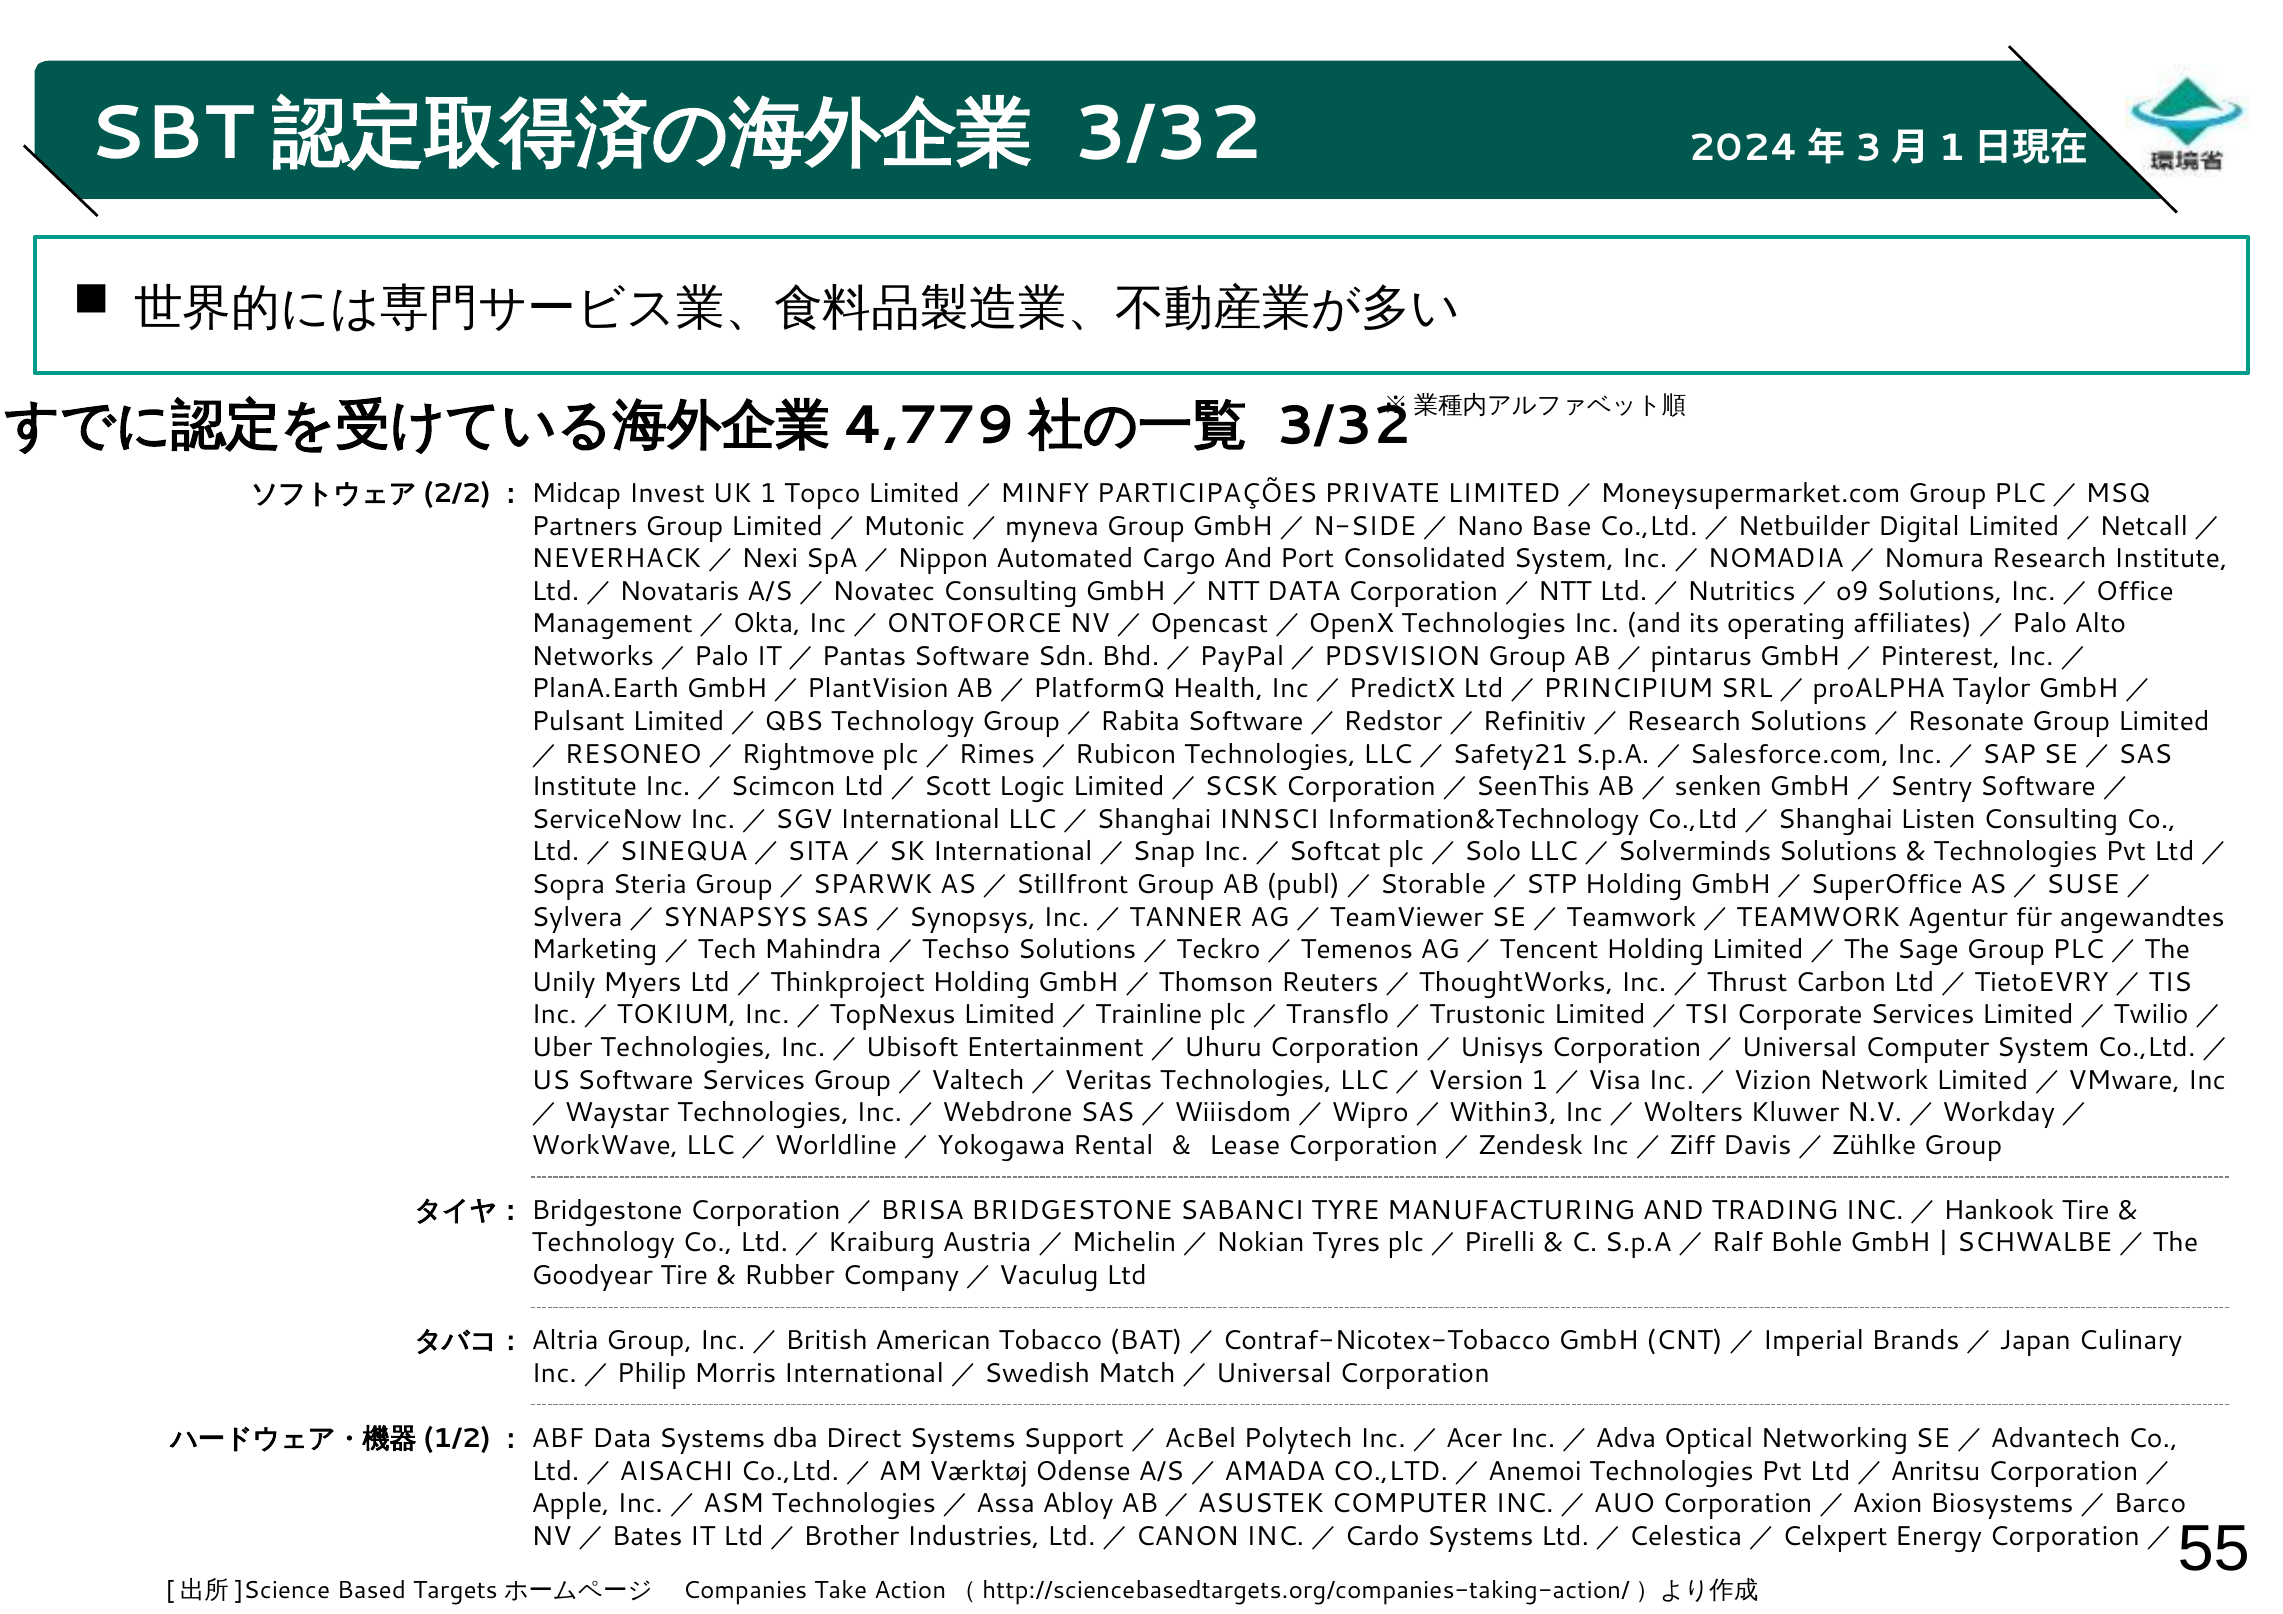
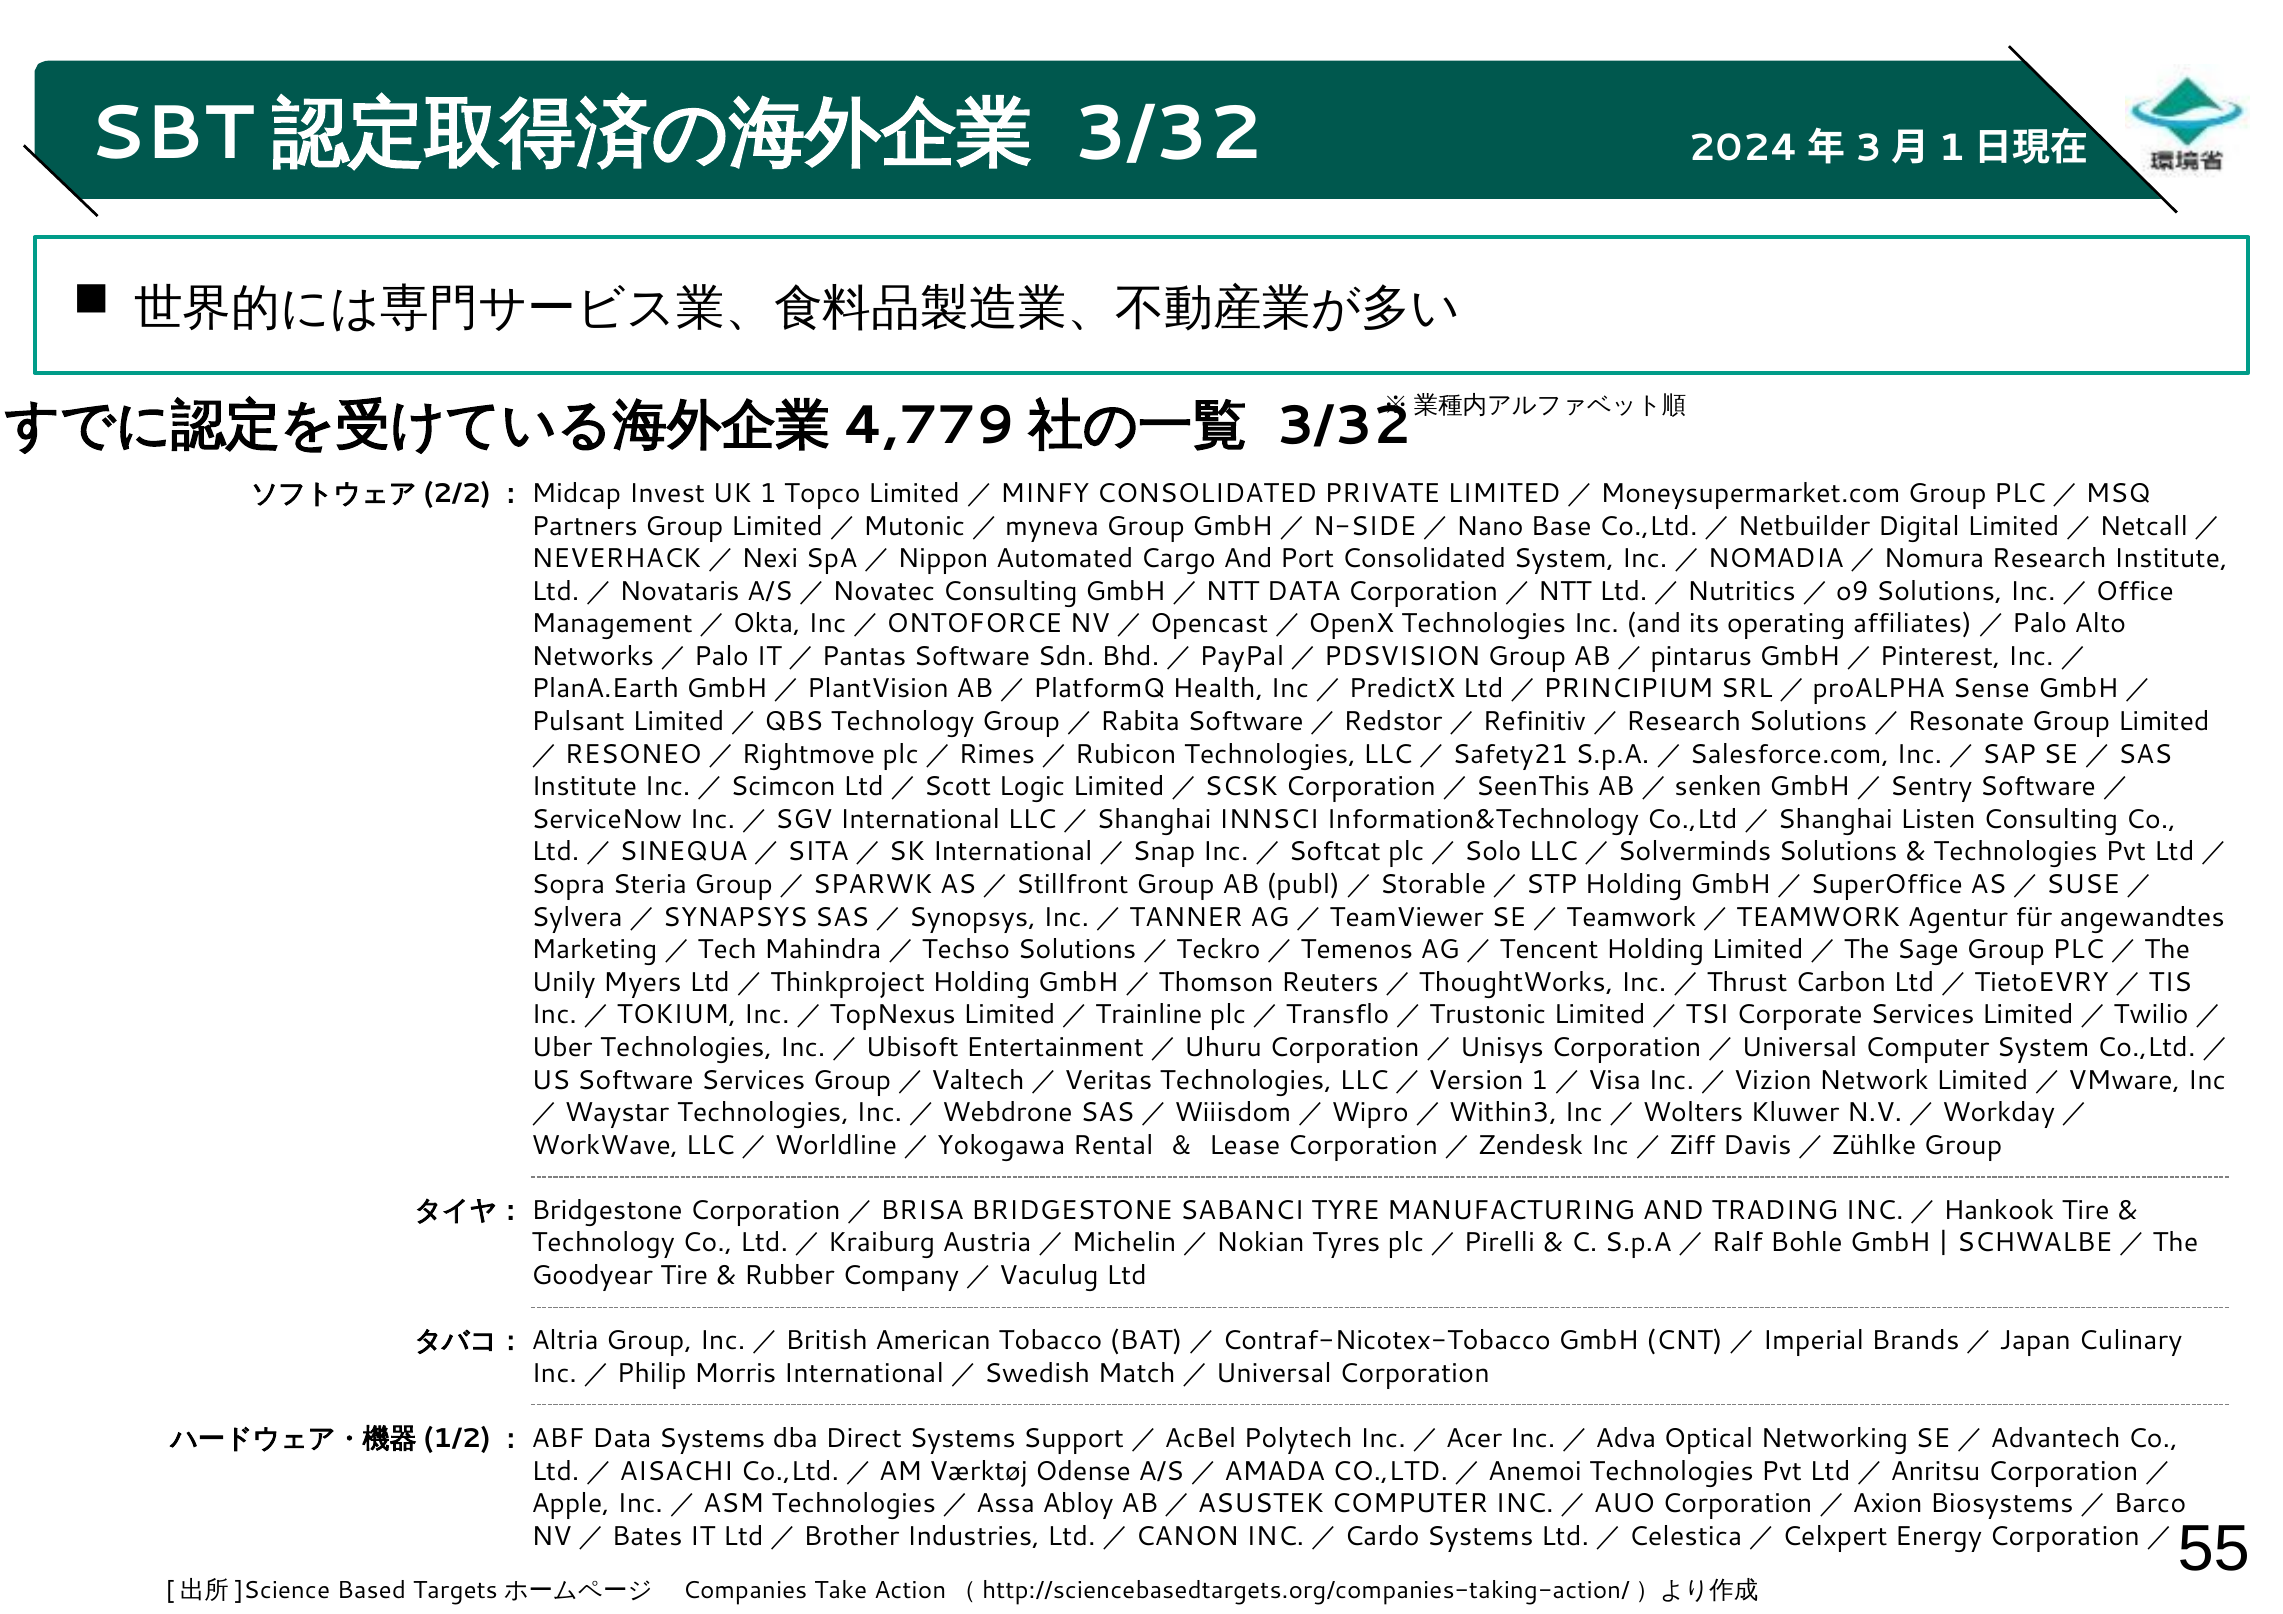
PARTICIPAÇÕES: PARTICIPAÇÕES -> CONSOLIDATED (1207, 494)
Taylor: Taylor -> Sense (1991, 689)
